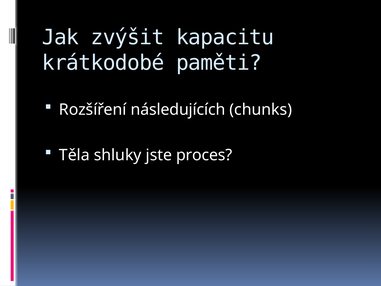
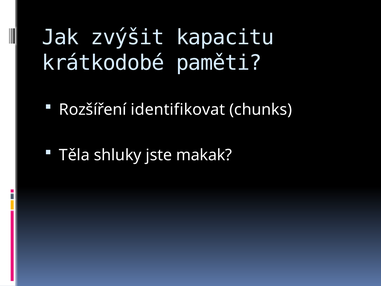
následujících: následujících -> identifikovat (178, 110)
proces: proces -> makak (204, 155)
